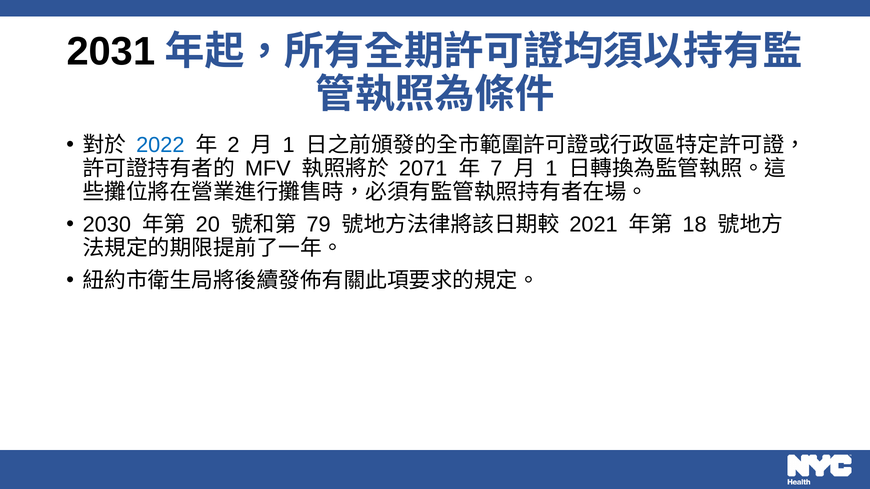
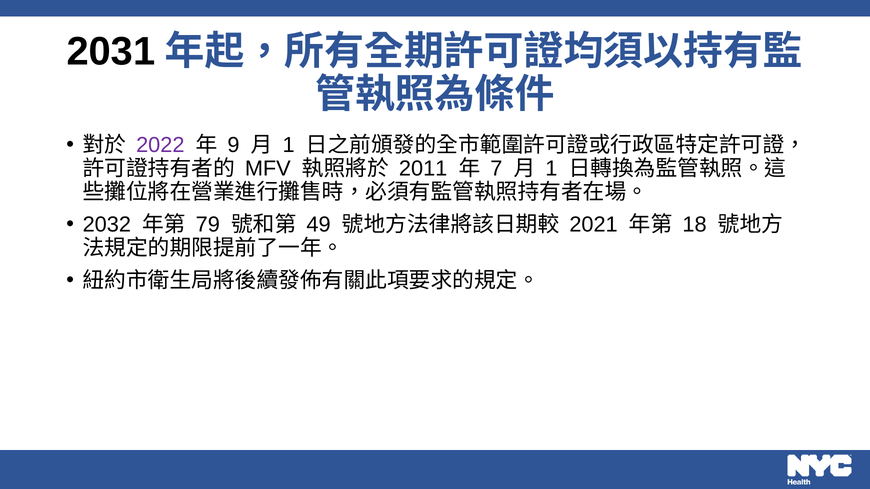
2022 colour: blue -> purple (160, 145)
2: 2 -> 9 (234, 145)
2071: 2071 -> 2011 (423, 169)
2030: 2030 -> 2032 (107, 225)
20: 20 -> 79 (208, 225)
79: 79 -> 49 (319, 225)
